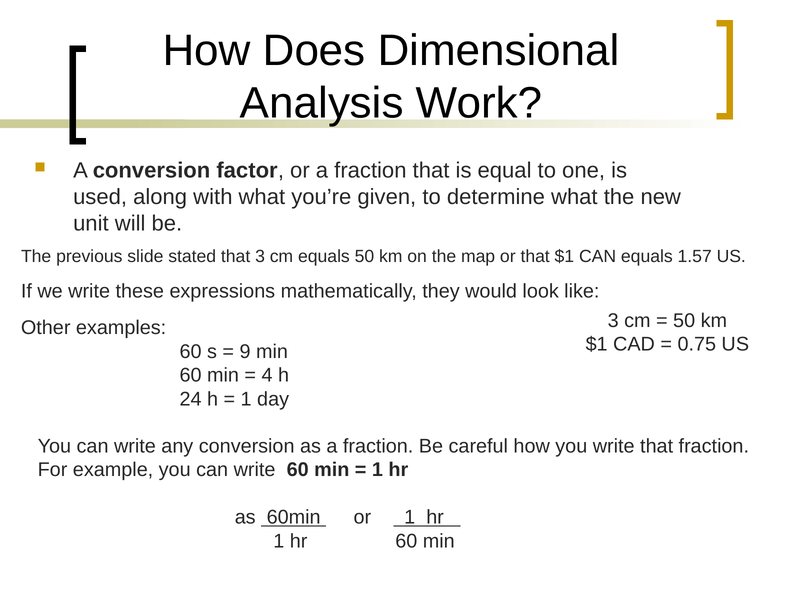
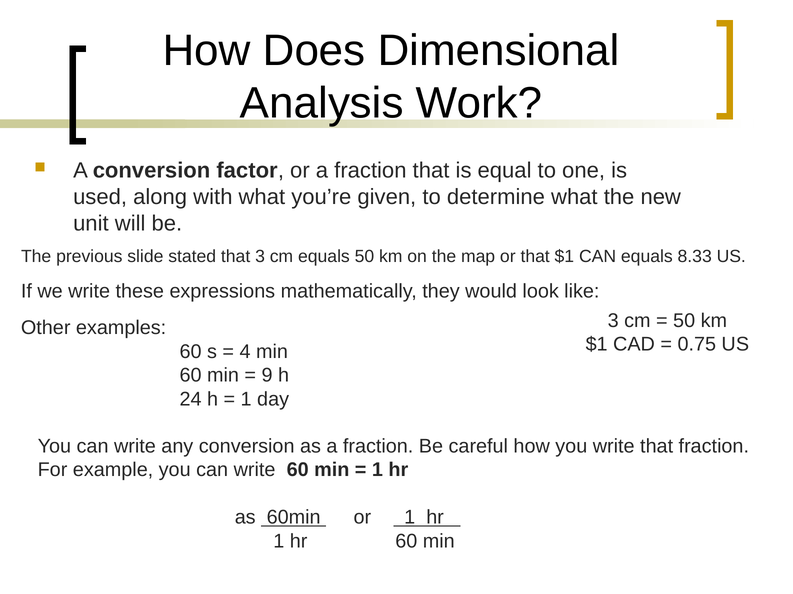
1.57: 1.57 -> 8.33 (695, 257)
9: 9 -> 4 (245, 352)
4: 4 -> 9 (267, 376)
